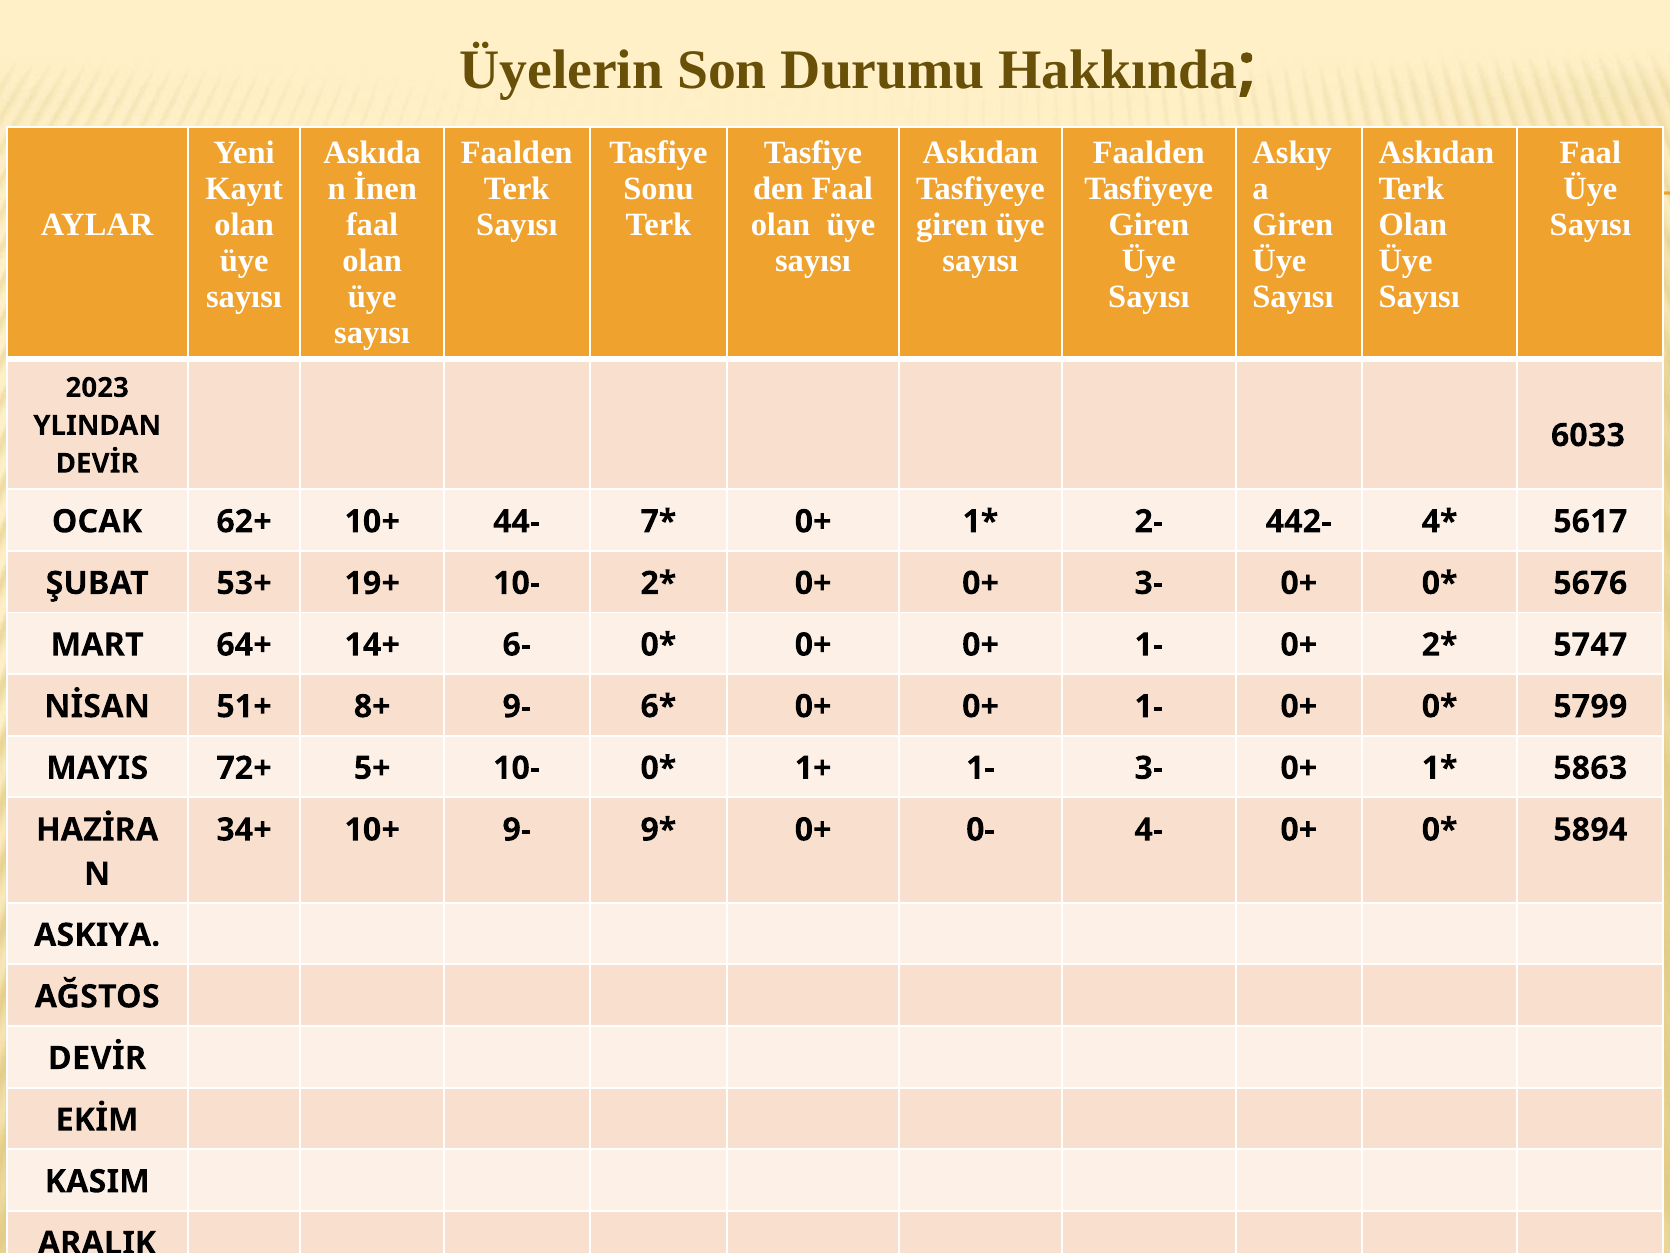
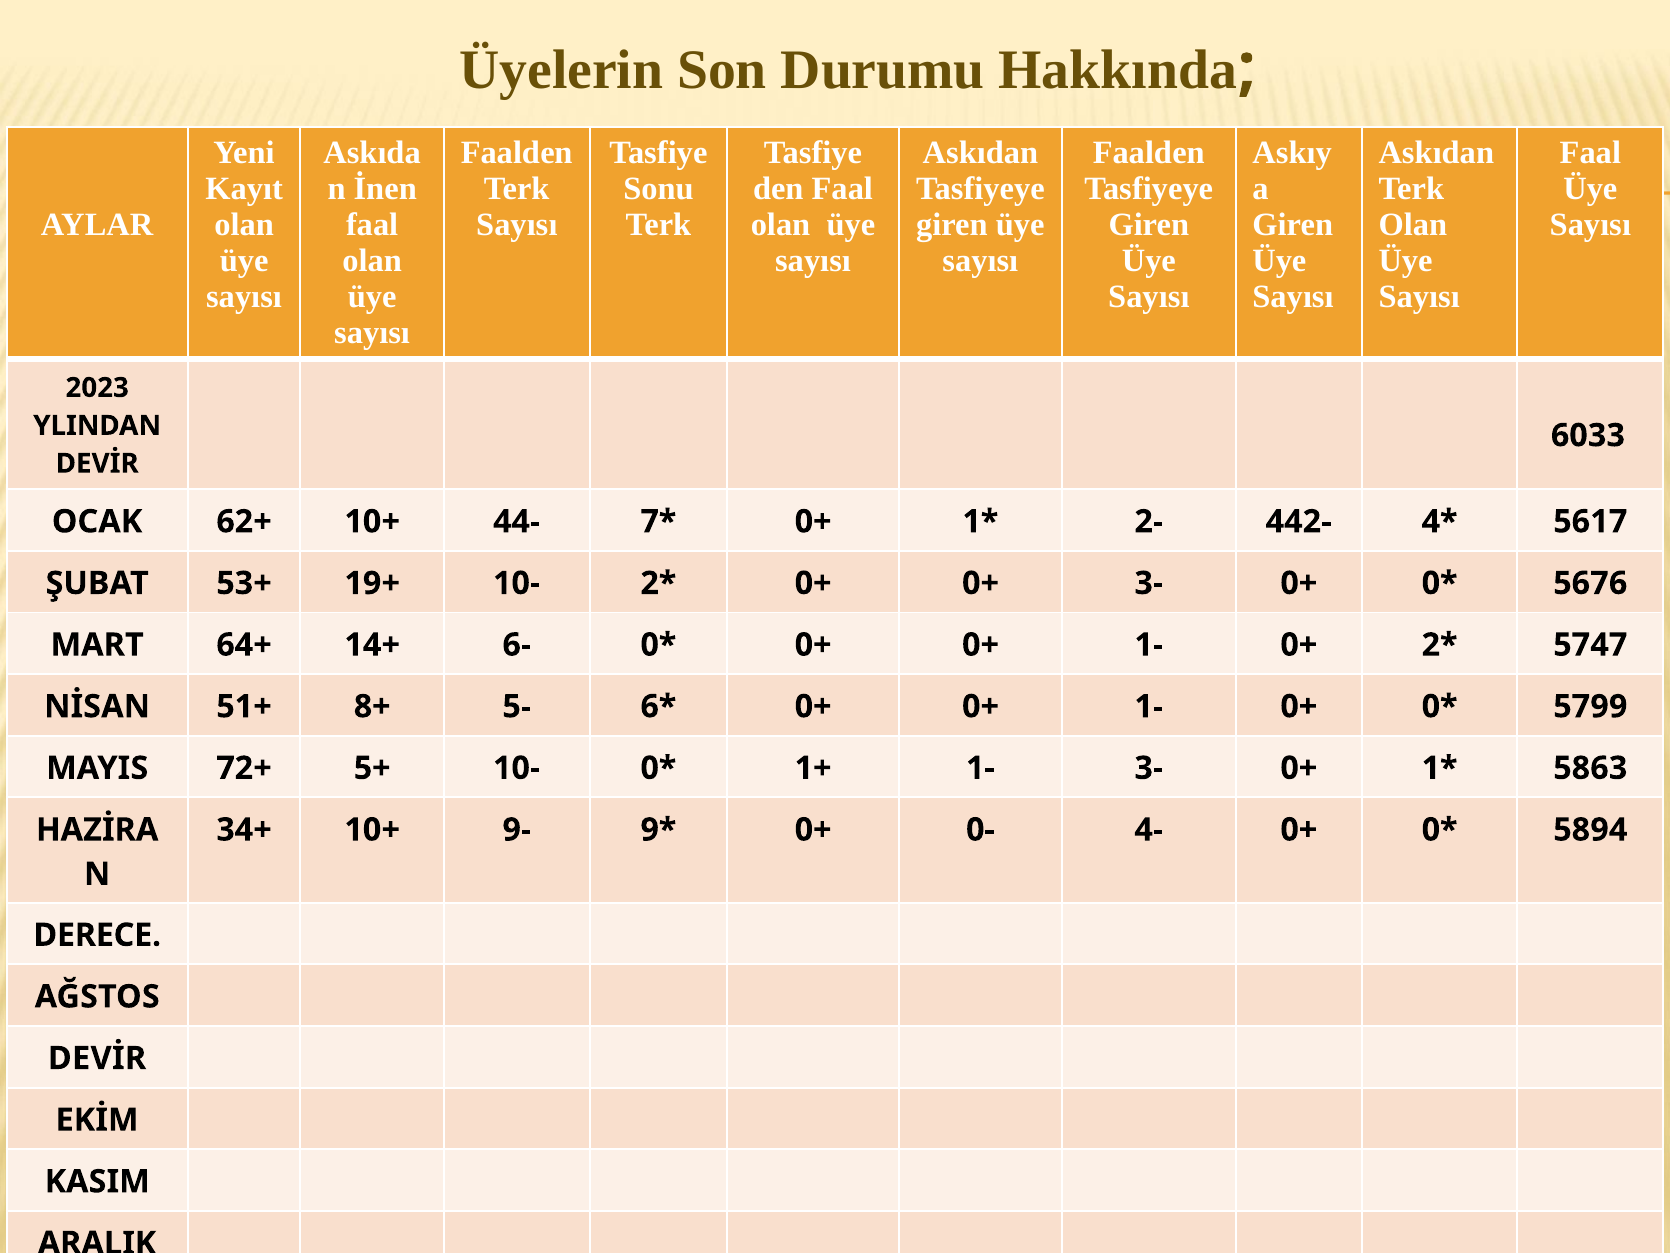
8+ 9-: 9- -> 5- (517, 706)
ASKIYA: ASKIYA -> DERECE (97, 935)
